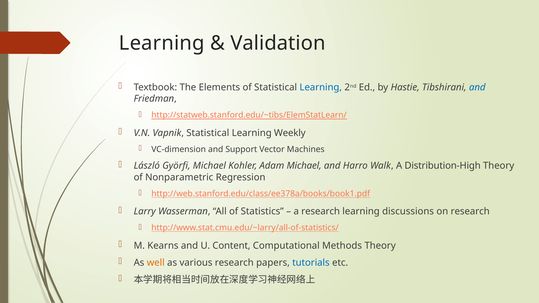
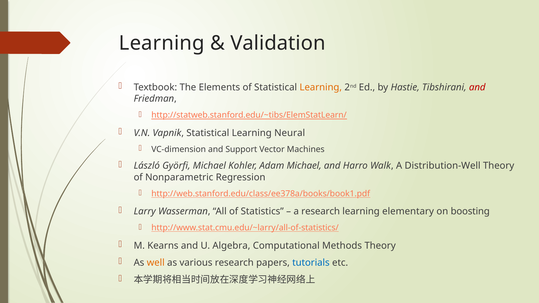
Learning colour: blue -> orange (321, 87)
and colour: blue -> red (477, 87)
Weekly: Weekly -> Neural (290, 133)
Distribution-High: Distribution-High -> Distribution-Well (443, 166)
discussions: discussions -> elementary (408, 212)
on research: research -> boosting (470, 212)
Content: Content -> Algebra (231, 246)
